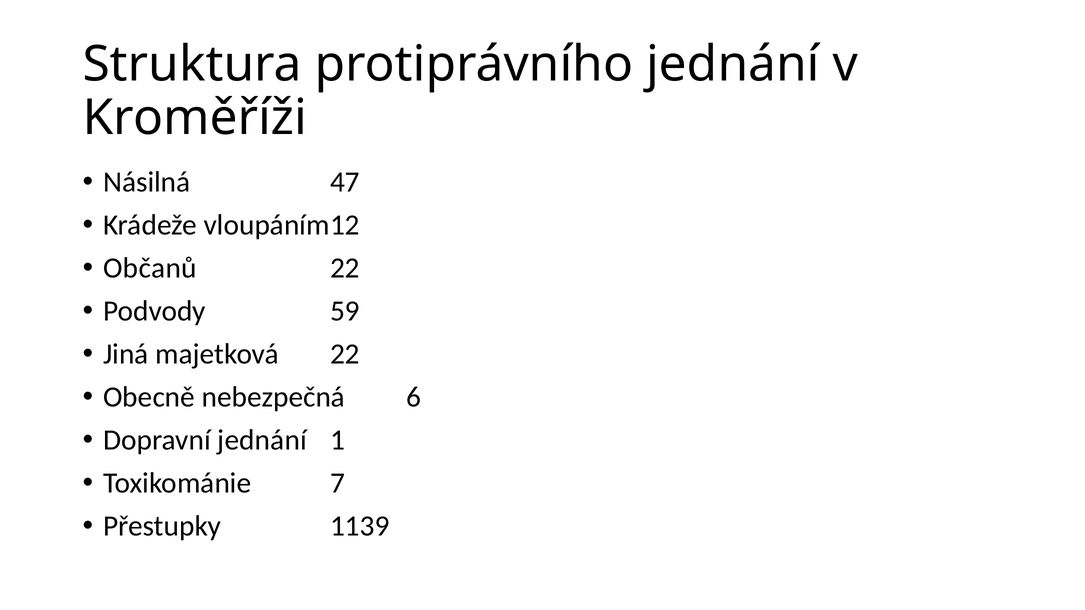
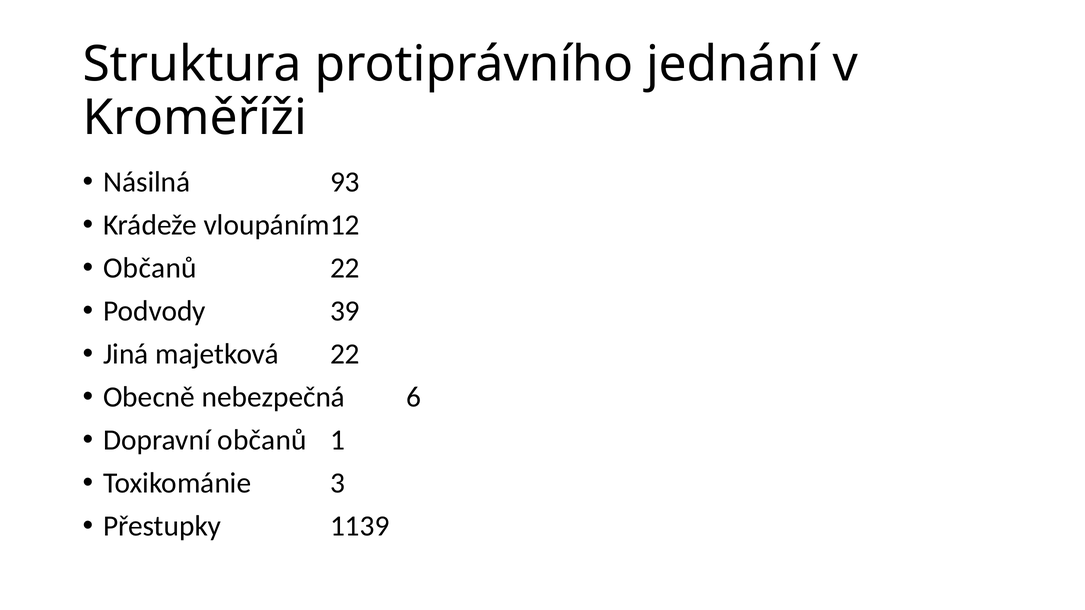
47: 47 -> 93 (345, 182)
59: 59 -> 39 (345, 311)
Dopravní jednání: jednání -> občanů (262, 440)
7: 7 -> 3 (338, 483)
